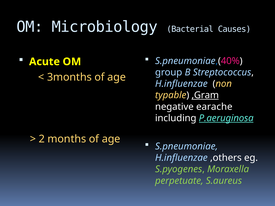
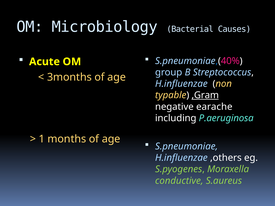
P.aeruginosa underline: present -> none (226, 118)
2: 2 -> 1 (42, 139)
perpetuate: perpetuate -> conductive (179, 181)
